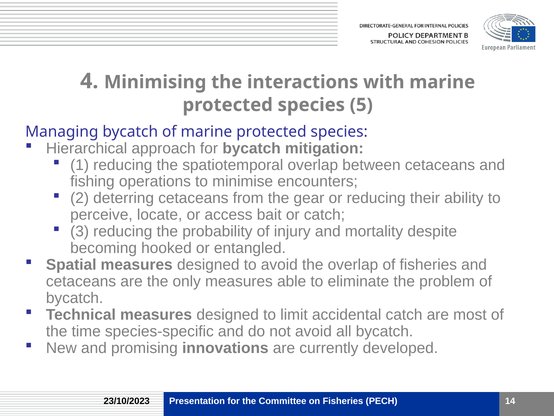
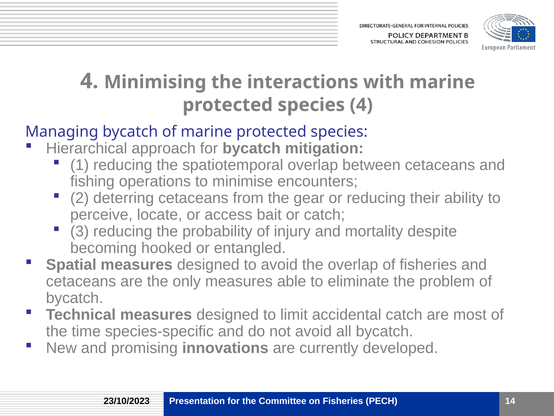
species 5: 5 -> 4 (361, 105)
